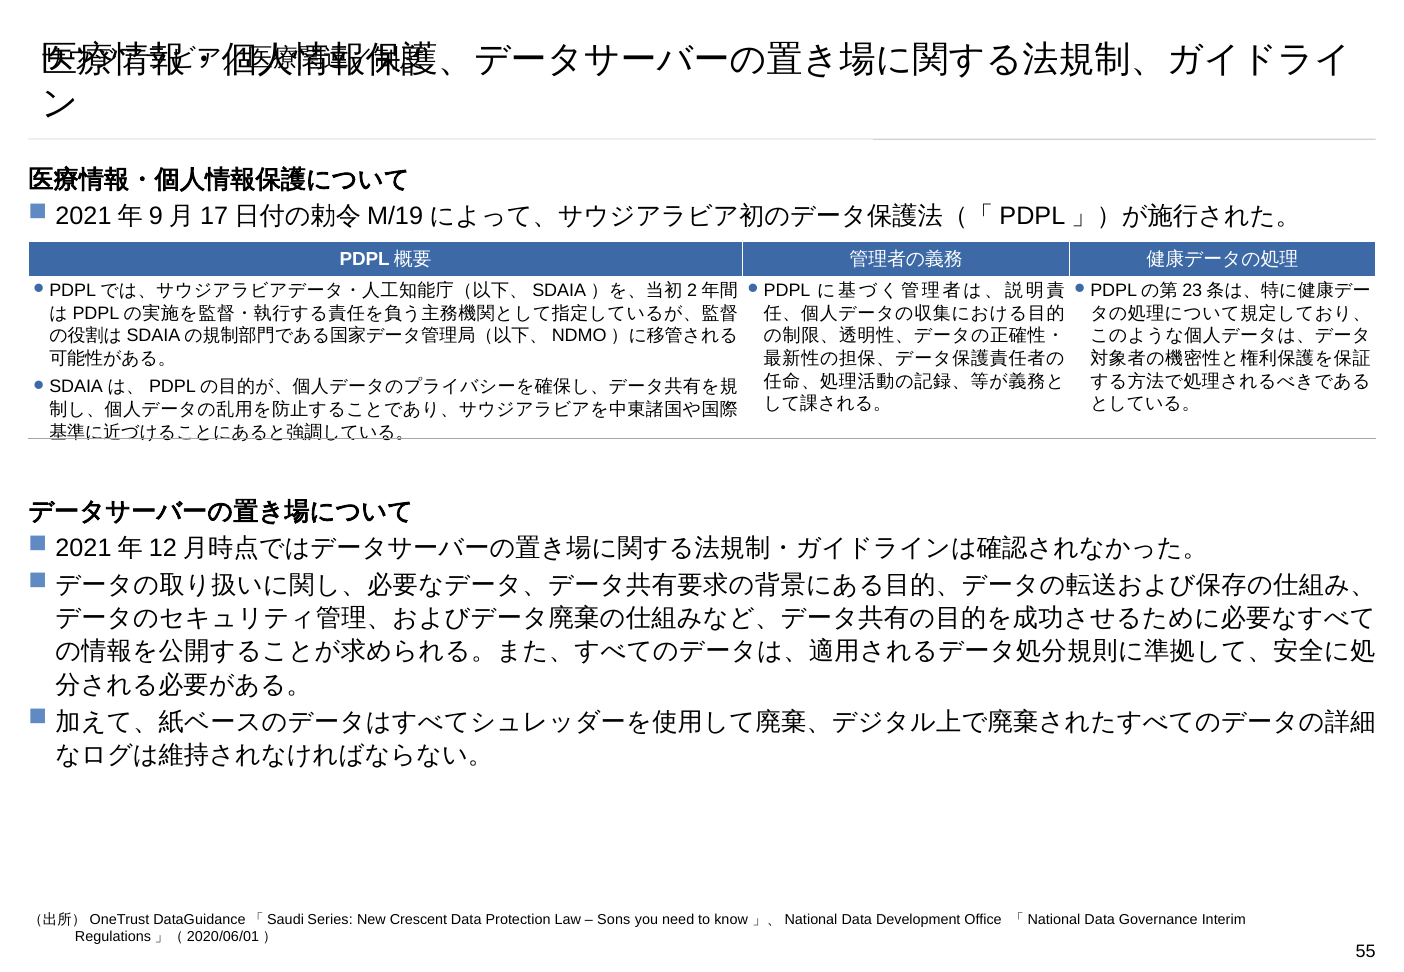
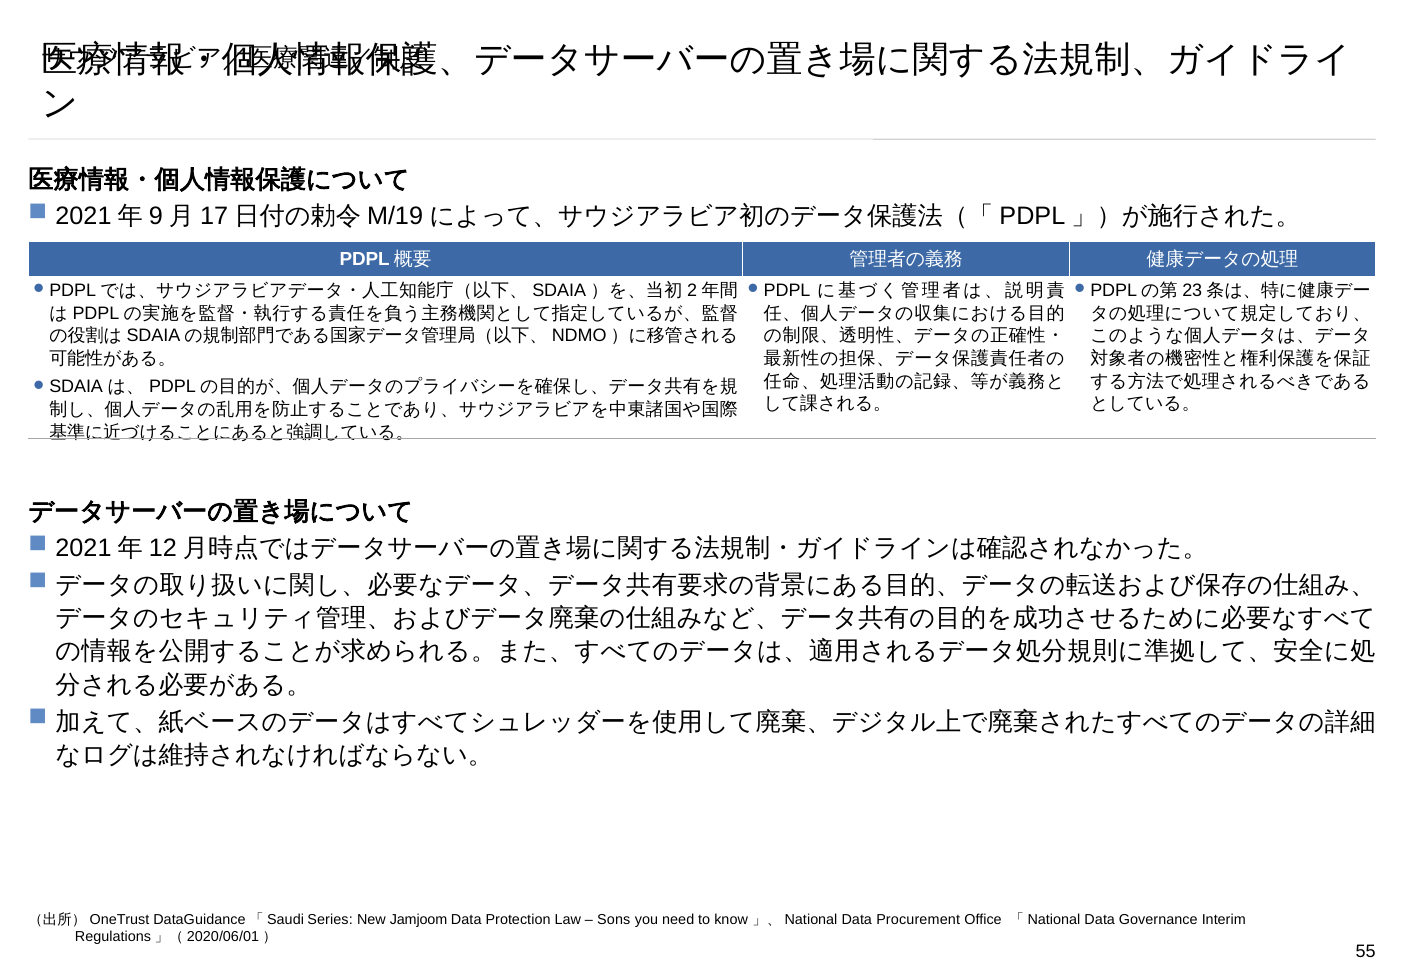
Crescent: Crescent -> Jamjoom (419, 920)
Development: Development -> Procurement (918, 920)
